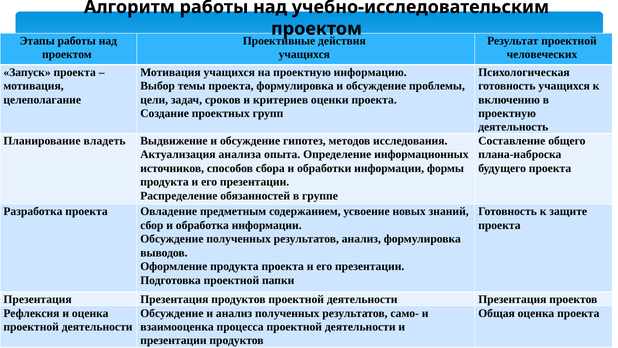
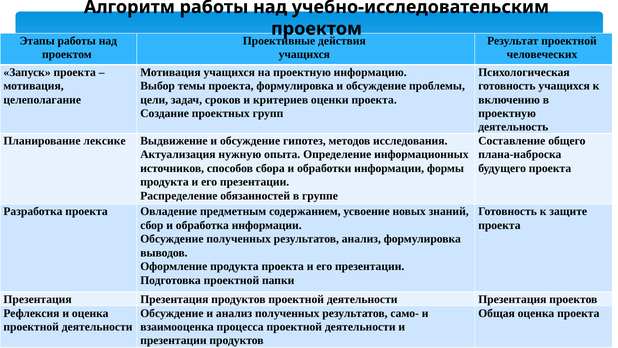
владеть: владеть -> лексике (105, 141)
анализа: анализа -> нужную (240, 154)
